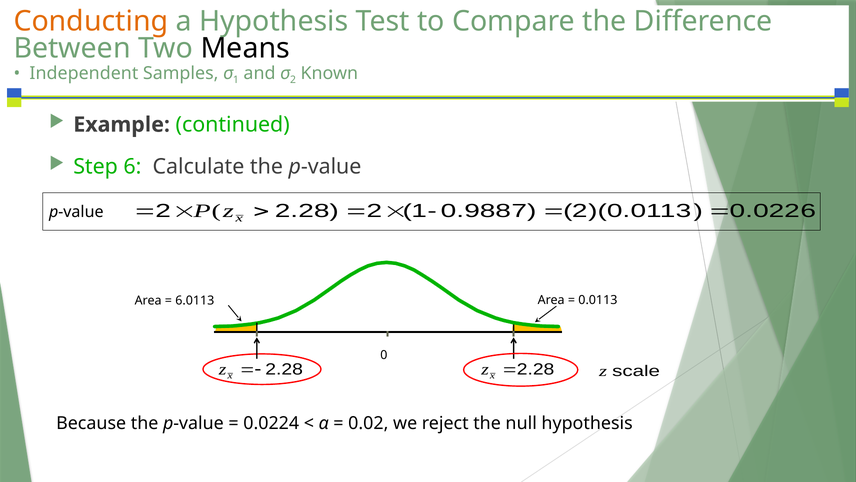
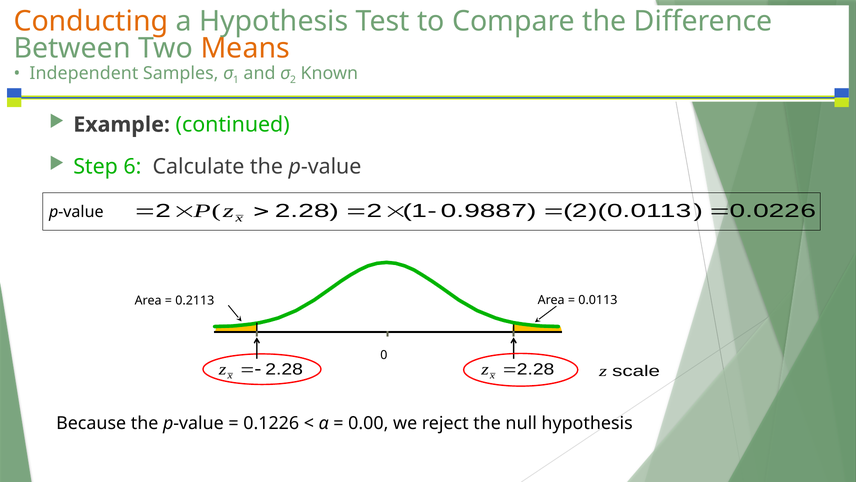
Means colour: black -> orange (245, 48)
6.0113: 6.0113 -> 0.2113 (195, 300)
0.0224: 0.0224 -> 0.1226 (271, 423)
0.02: 0.02 -> 0.00 (368, 423)
